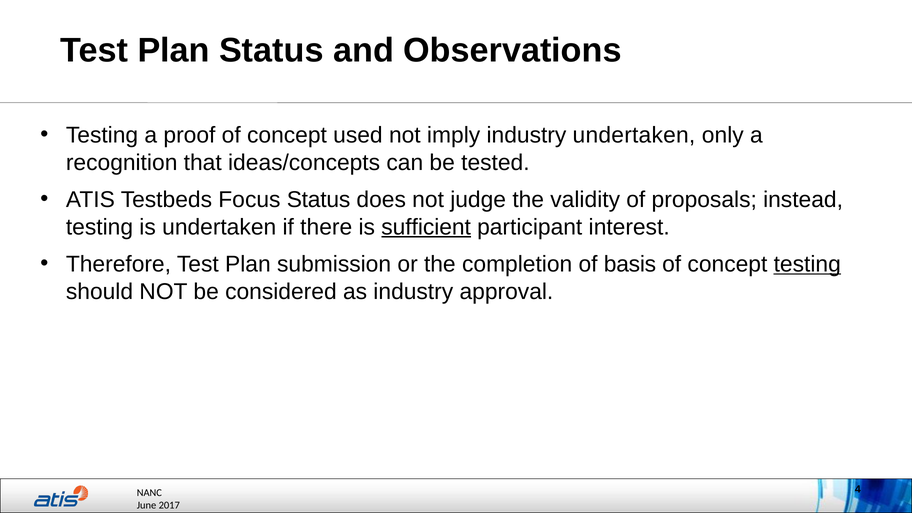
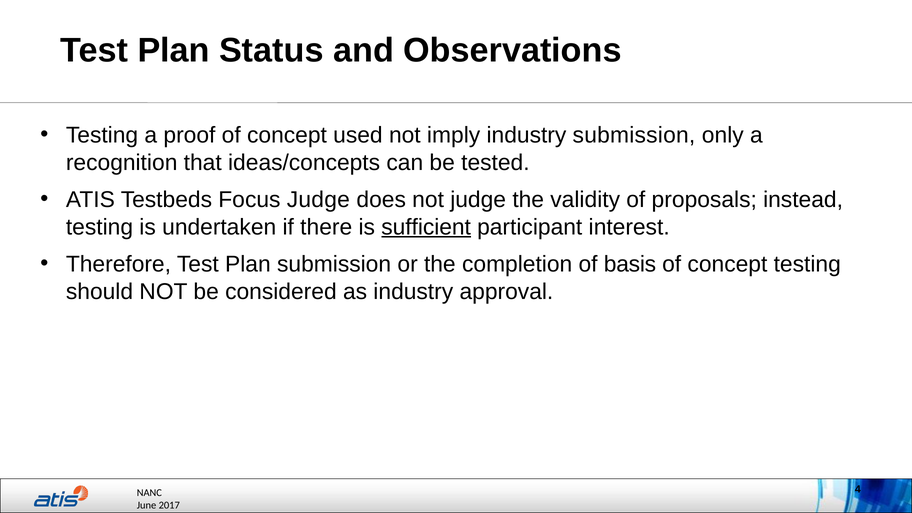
industry undertaken: undertaken -> submission (634, 135)
Focus Status: Status -> Judge (318, 200)
testing underline: present -> none (807, 264)
